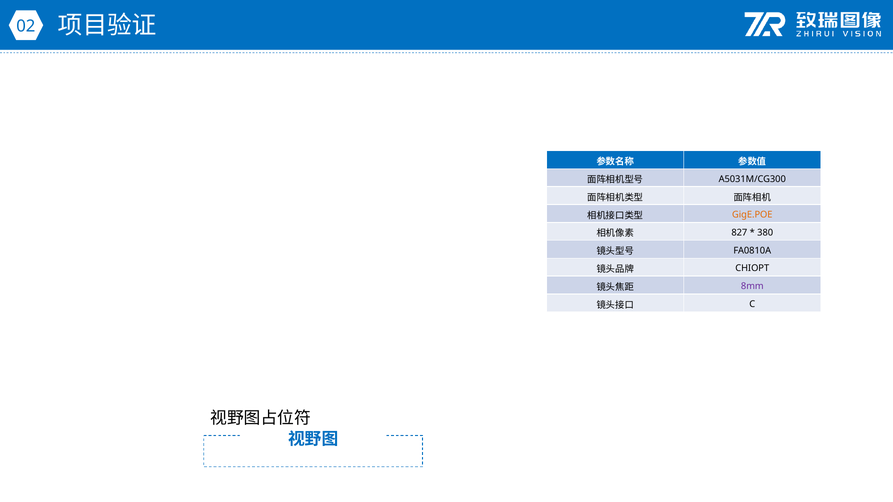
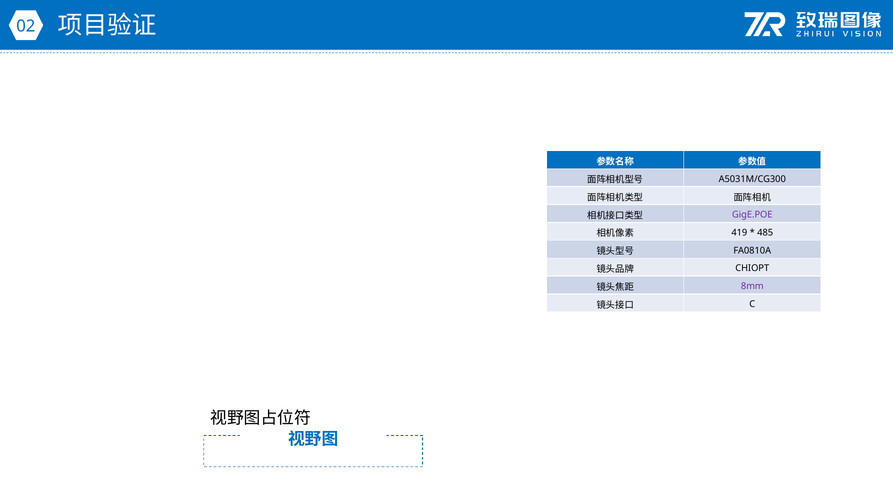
GigE.POE colour: orange -> purple (752, 215)
827: 827 -> 419 (739, 233)
380: 380 -> 485 (765, 233)
